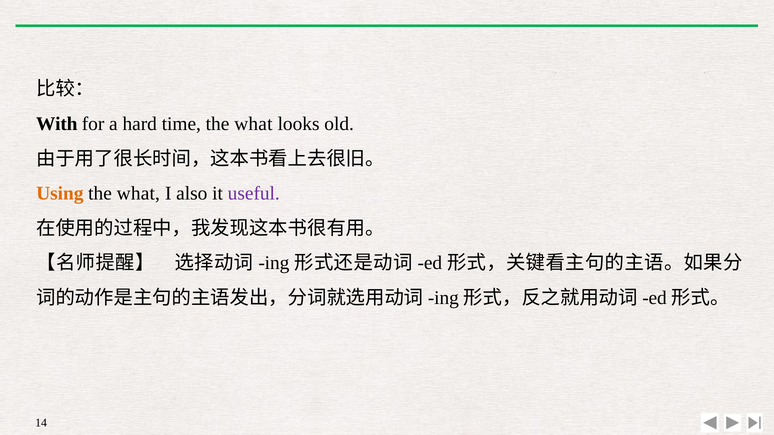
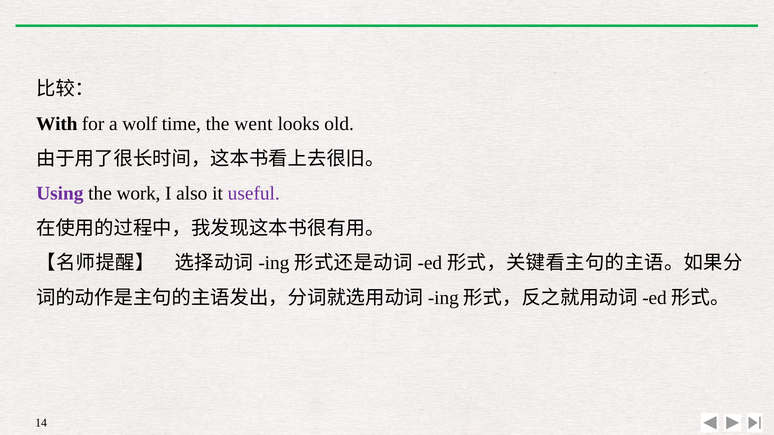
hard: hard -> wolf (140, 124)
time the what: what -> went (253, 124)
Using colour: orange -> purple (60, 194)
what: what -> work (139, 194)
